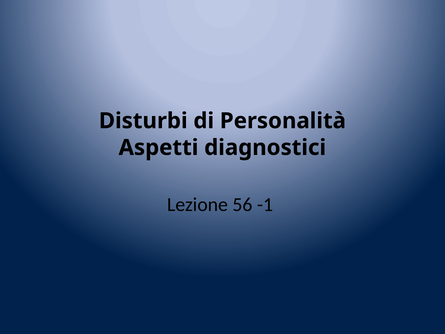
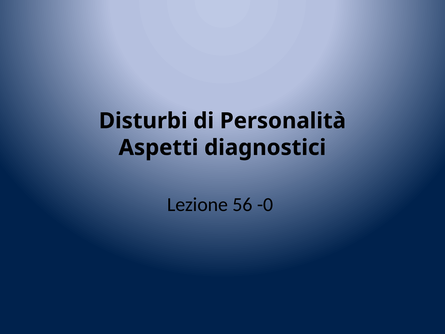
-1: -1 -> -0 (265, 205)
